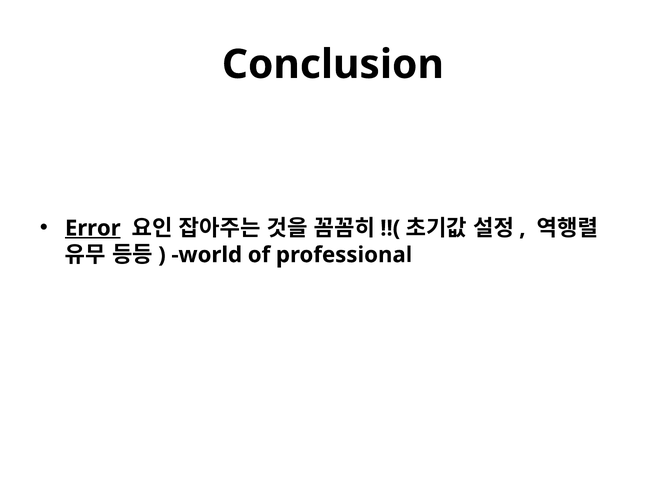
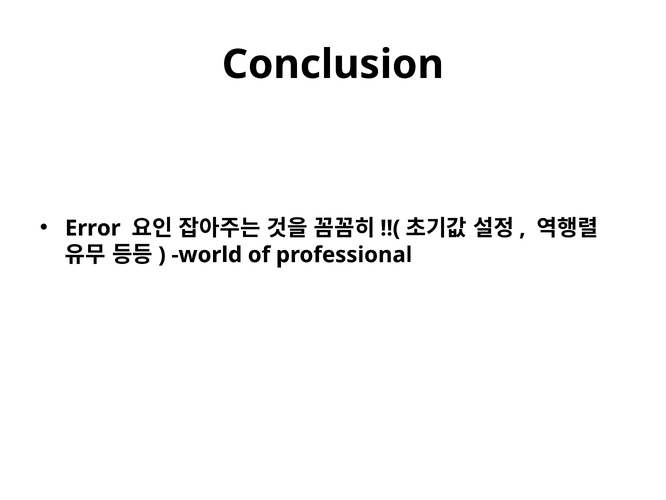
Error underline: present -> none (93, 228)
